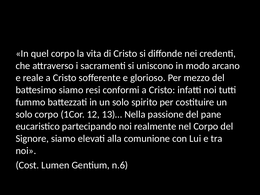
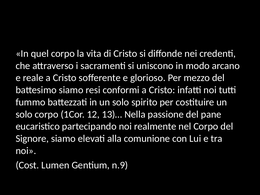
n.6: n.6 -> n.9 (120, 165)
